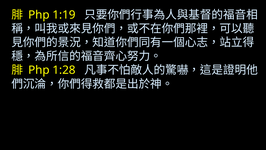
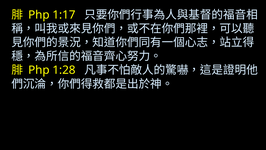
1:19: 1:19 -> 1:17 (64, 15)
